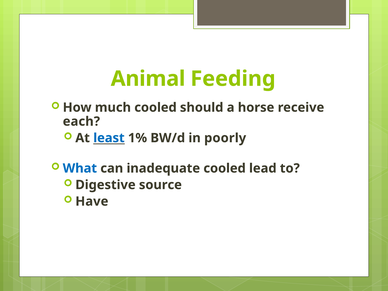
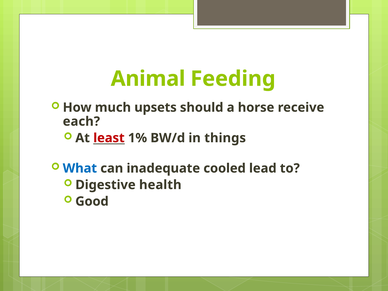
much cooled: cooled -> upsets (156, 107)
least colour: blue -> red (109, 138)
poorly: poorly -> things (225, 138)
source: source -> health (160, 185)
Have: Have -> Good (92, 201)
